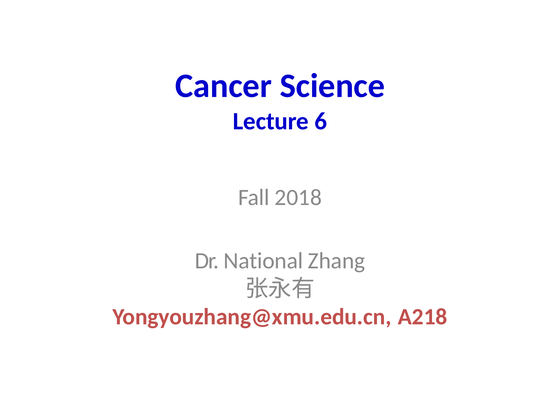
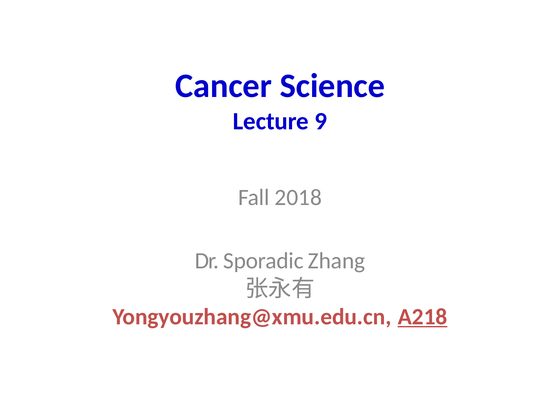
6: 6 -> 9 (321, 121)
National: National -> Sporadic (263, 261)
A218 underline: none -> present (423, 317)
